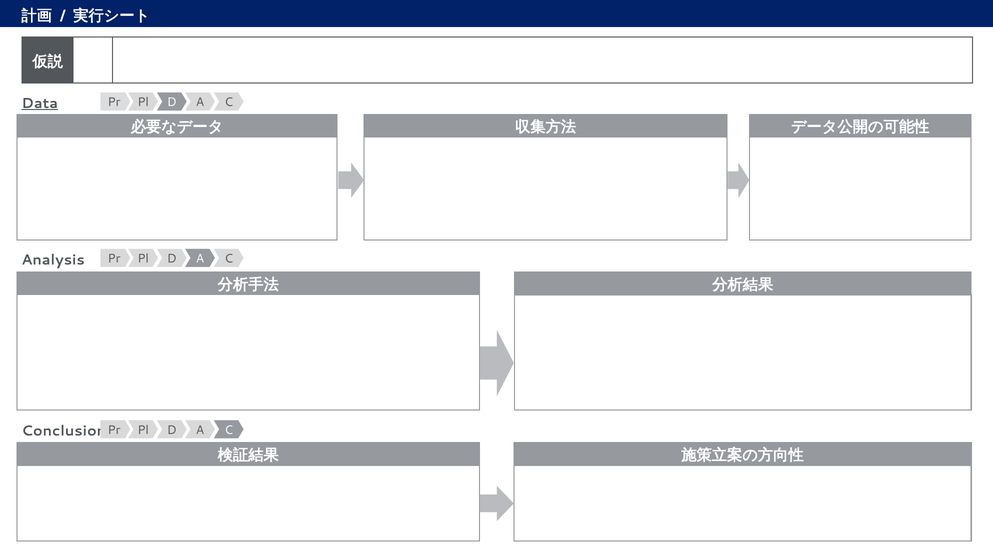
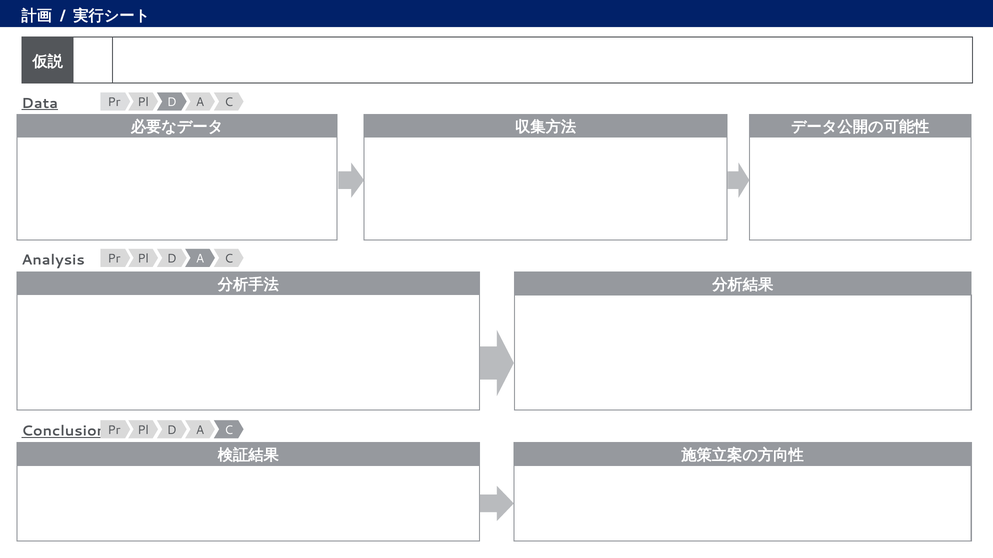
Conclusion underline: none -> present (64, 432)
